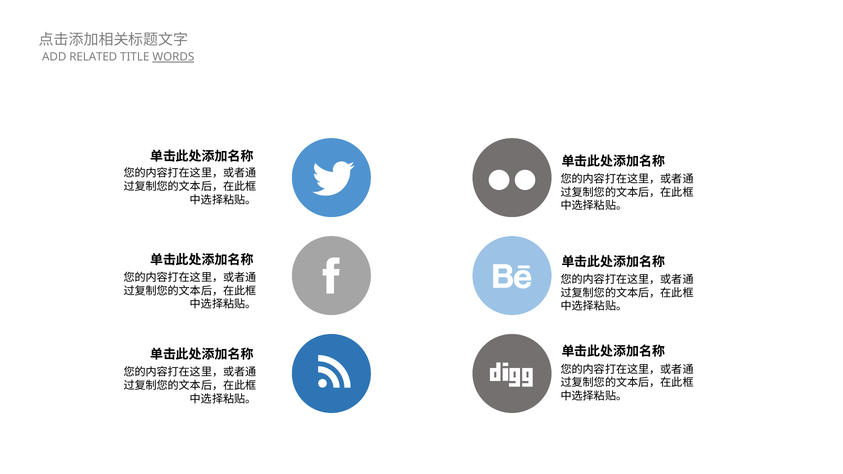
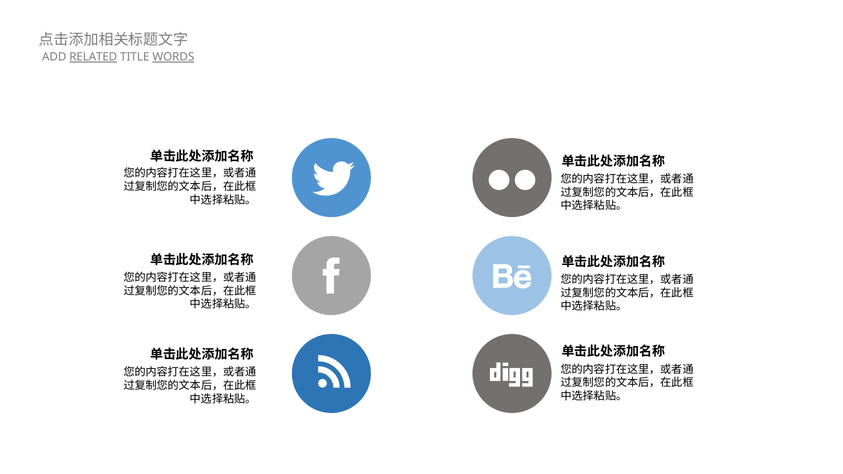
RELATED underline: none -> present (93, 57)
